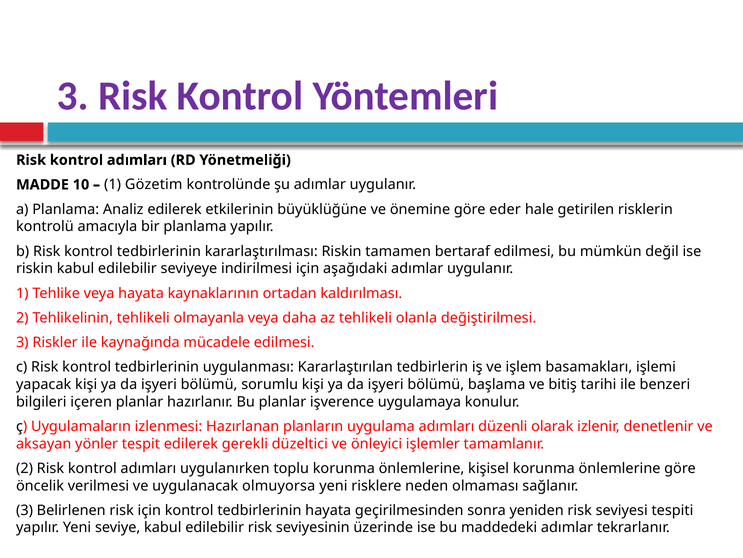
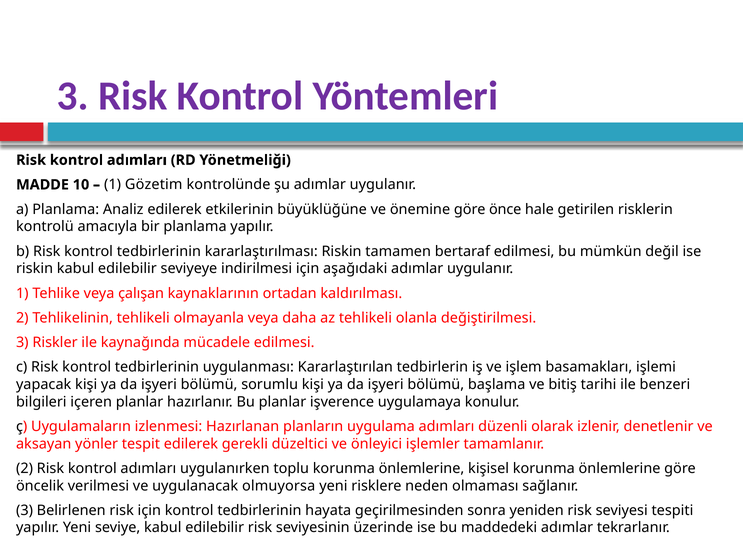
eder: eder -> önce (505, 209)
veya hayata: hayata -> çalışan (141, 293)
